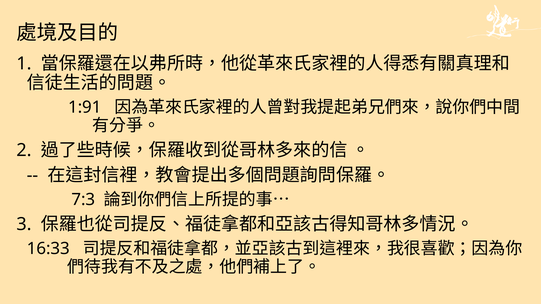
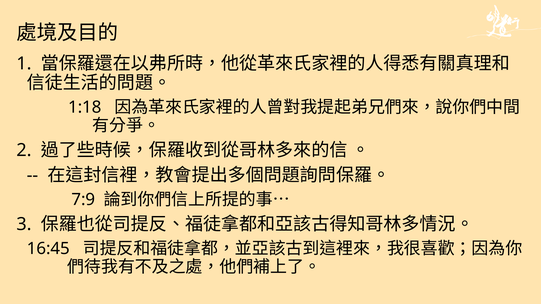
1:91: 1:91 -> 1:18 (85, 108)
7:3: 7:3 -> 7:9 (83, 200)
16:33: 16:33 -> 16:45 (48, 249)
